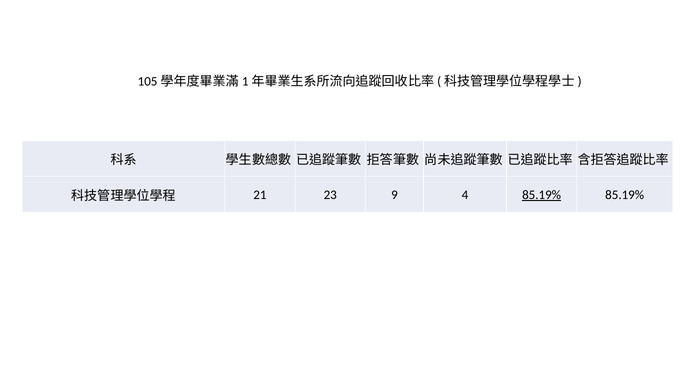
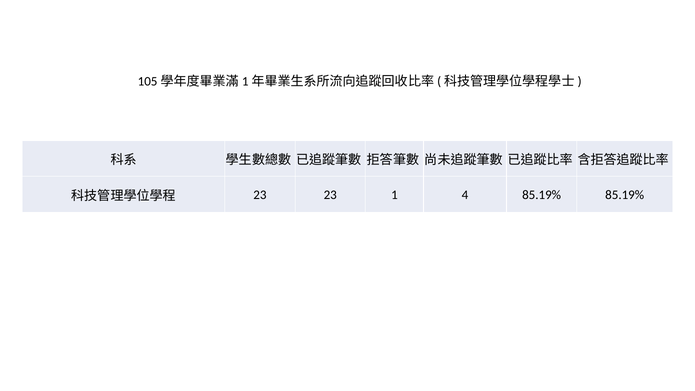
21: 21 -> 23 (260, 195)
9: 9 -> 1 (394, 195)
85.19% underline: present -> none (542, 195)
